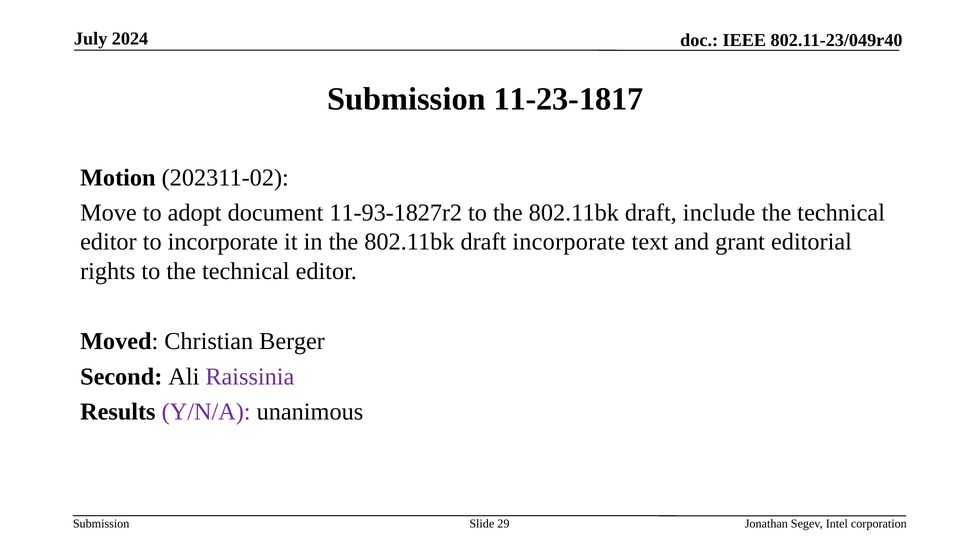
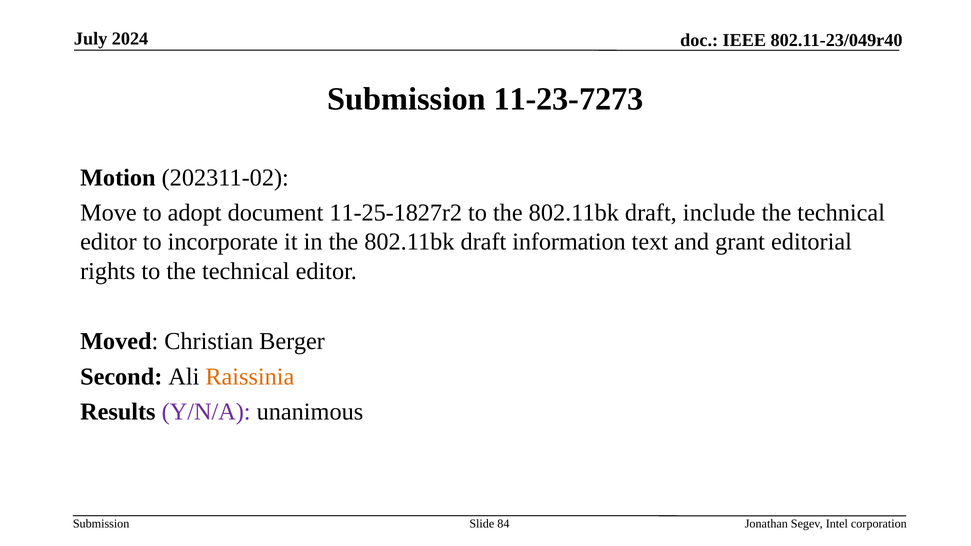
11-23-1817: 11-23-1817 -> 11-23-7273 (569, 99)
11-93-1827r2: 11-93-1827r2 -> 11-25-1827r2 (396, 213)
draft incorporate: incorporate -> information (569, 242)
Raissinia colour: purple -> orange (250, 377)
29: 29 -> 84 (503, 524)
